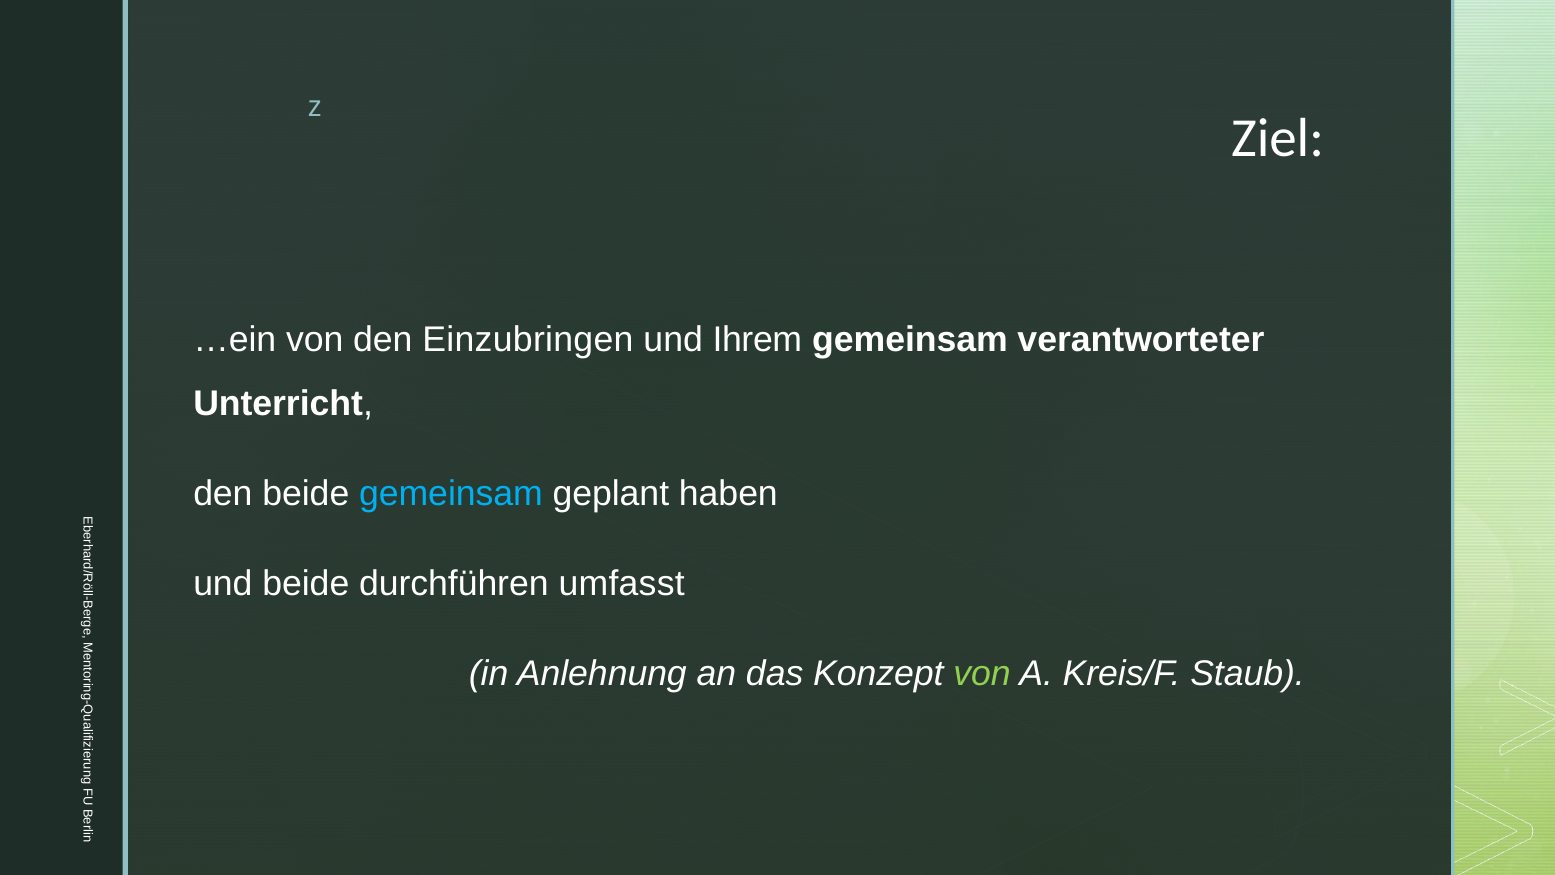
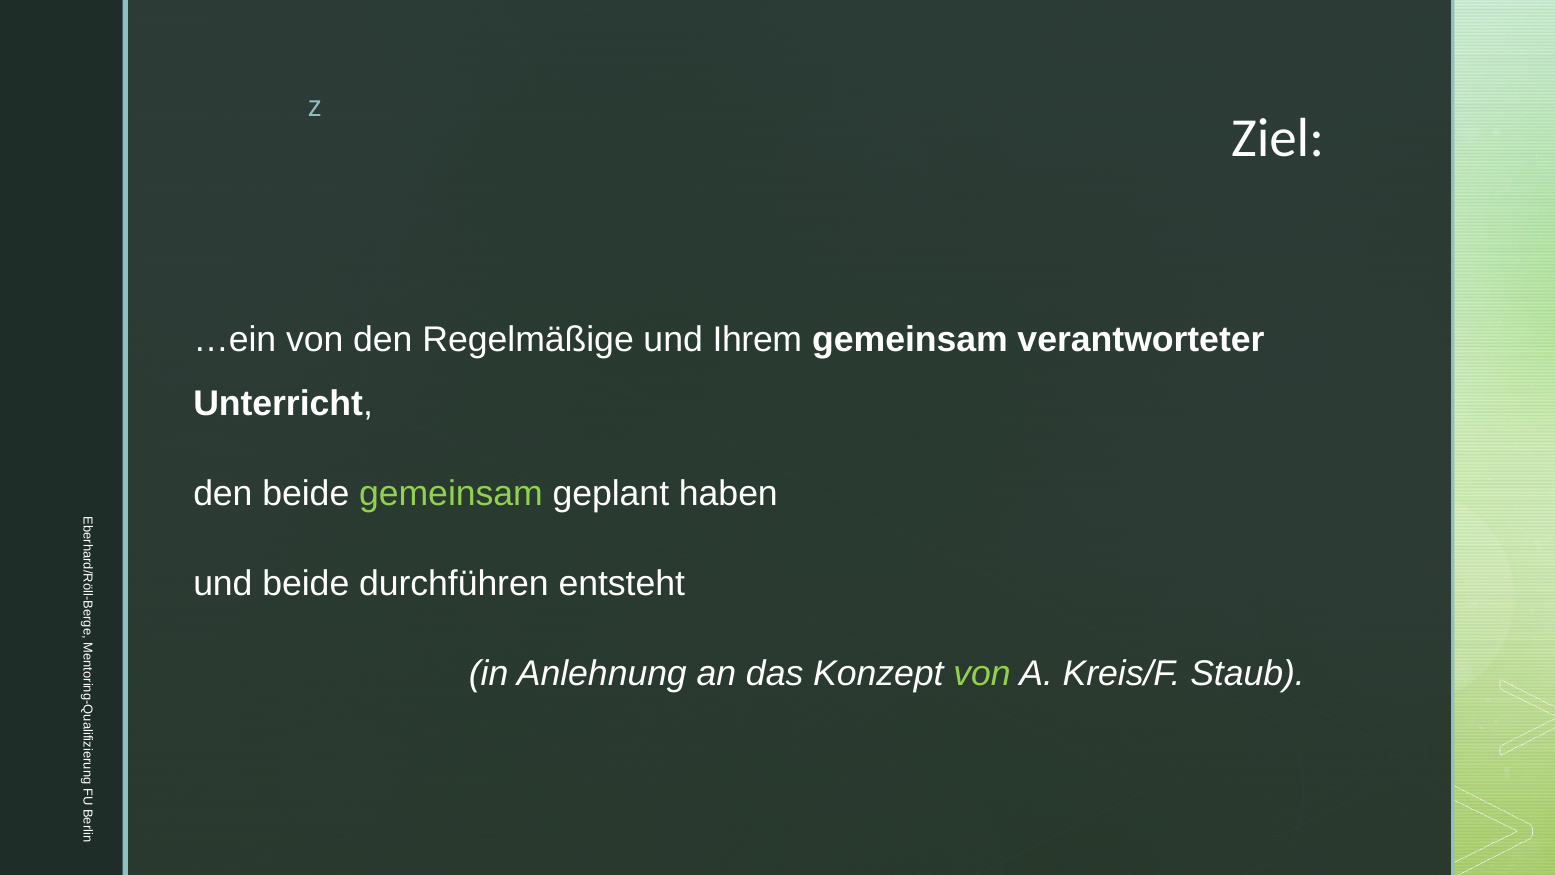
Einzubringen: Einzubringen -> Regelmäßige (528, 339)
gemeinsam colour: light blue -> light green (451, 493)
umfasst: umfasst -> entsteht (622, 583)
